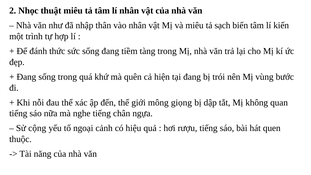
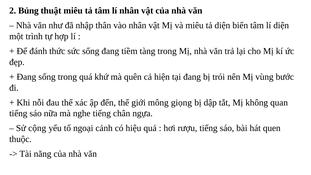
Nhọc: Nhọc -> Bủng (28, 11)
tả sạch: sạch -> diện (222, 25)
lí kiến: kiến -> diện (281, 25)
